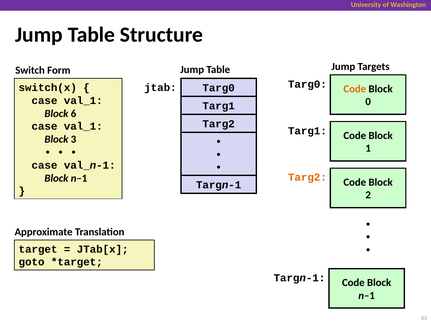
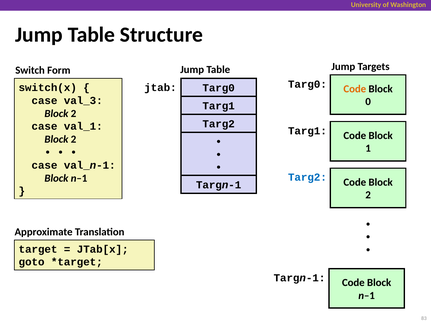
val_1: val_1 -> val_3 (83, 101)
6: 6 -> 2 (73, 114)
3: 3 -> 2 (73, 139)
Targ2 colour: orange -> blue (307, 178)
